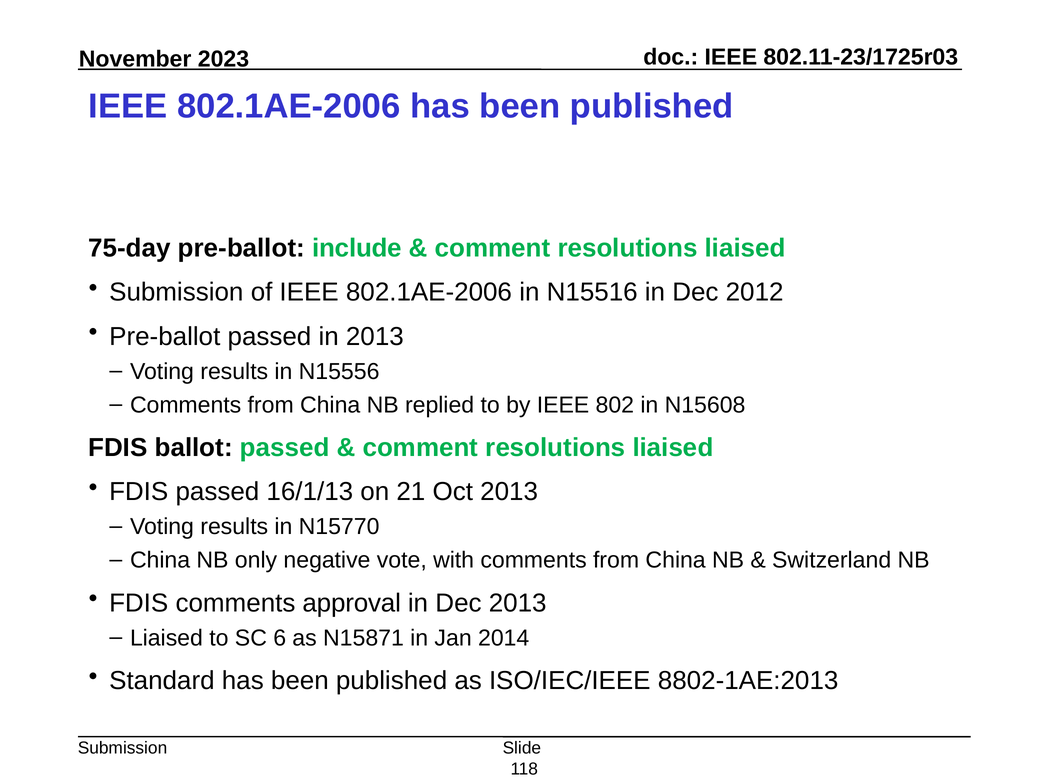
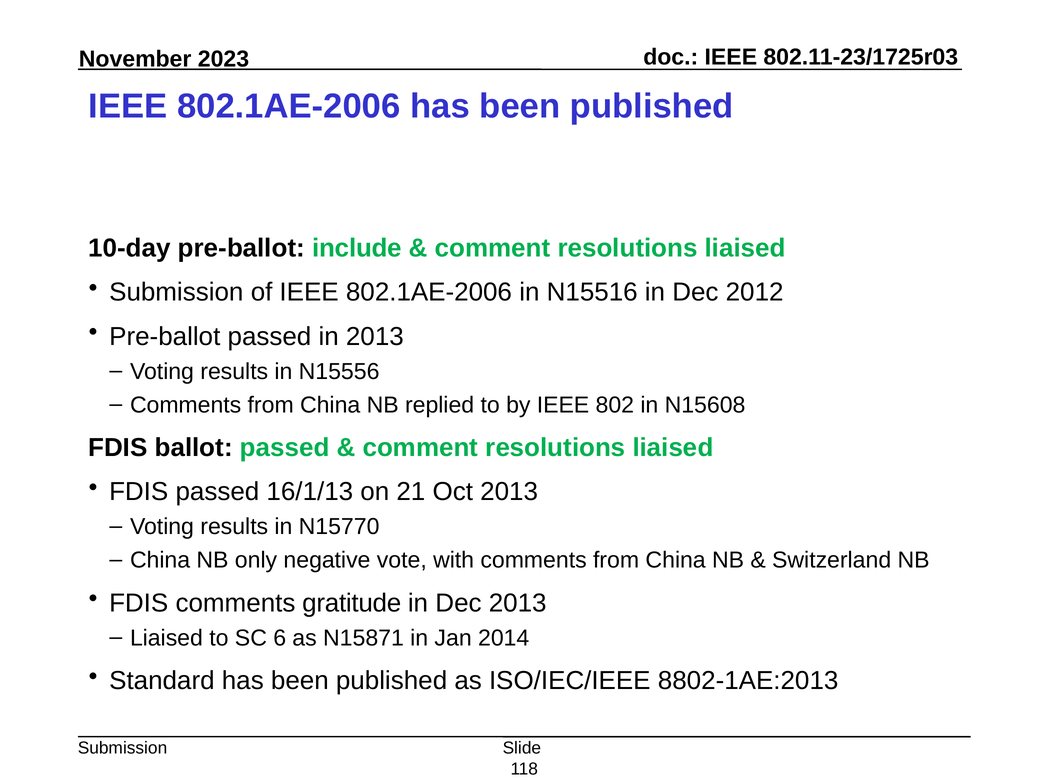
75-day: 75-day -> 10-day (130, 248)
approval: approval -> gratitude (352, 603)
